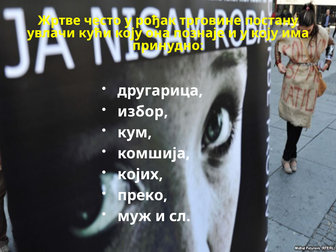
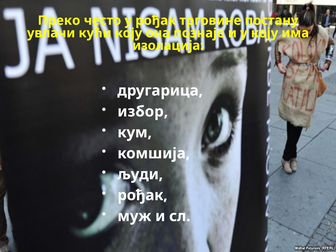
Жртве: Жртве -> Преко (59, 20)
принудно: принудно -> изолација (168, 46)
којих: којих -> људи (140, 174)
преко: преко -> рођак (142, 195)
